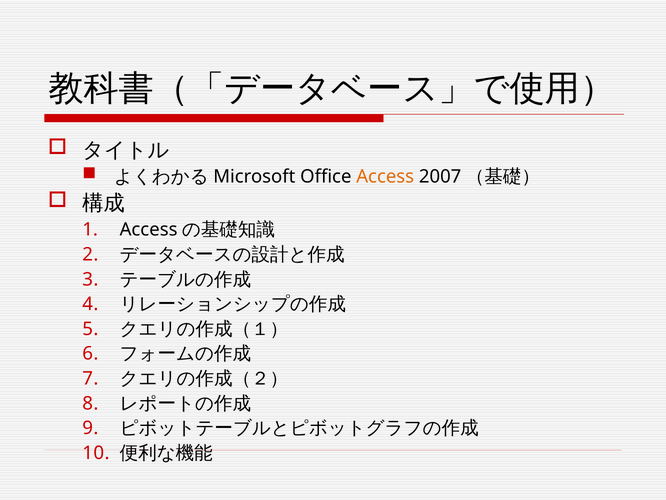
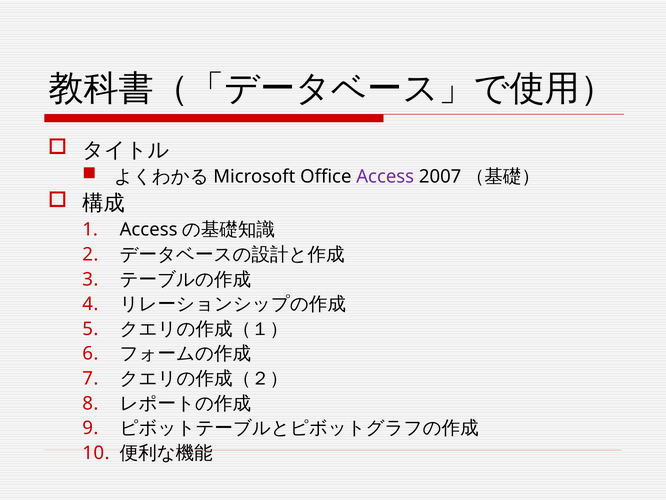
Access colour: orange -> purple (385, 176)
